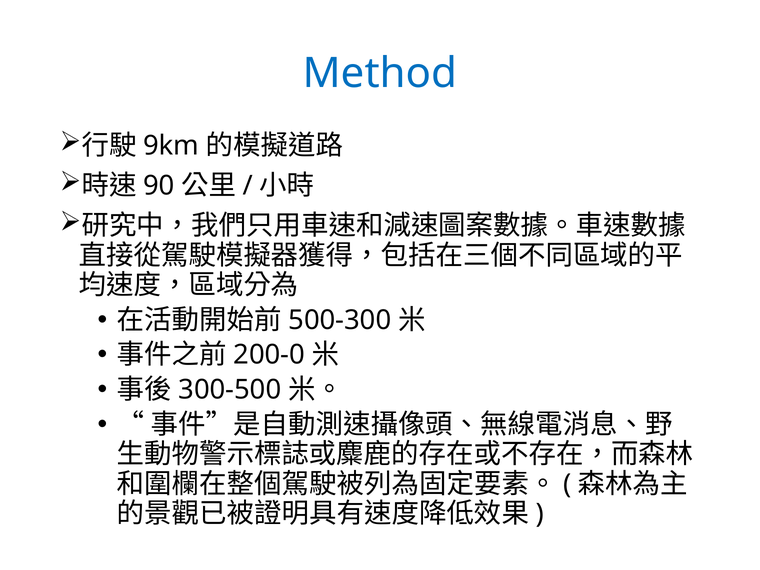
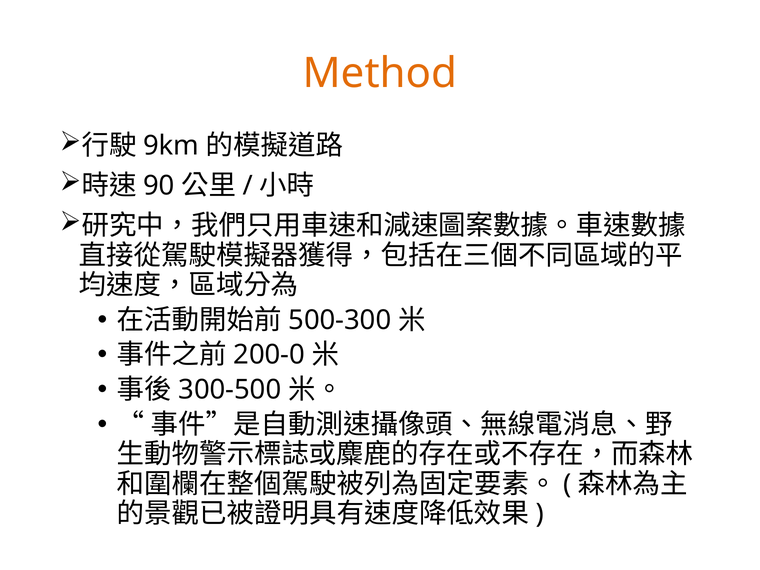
Method colour: blue -> orange (380, 73)
